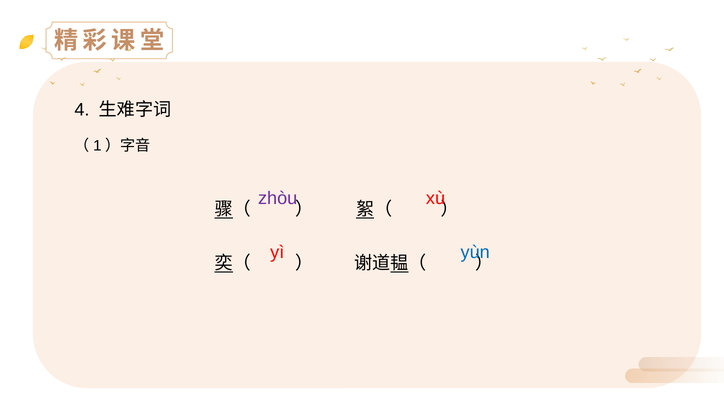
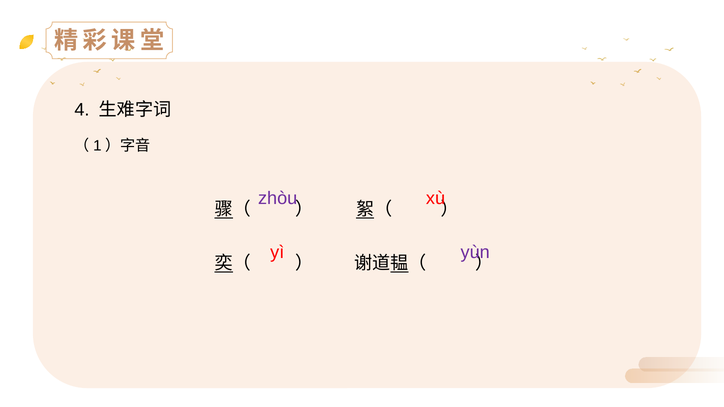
yùn colour: blue -> purple (475, 252)
